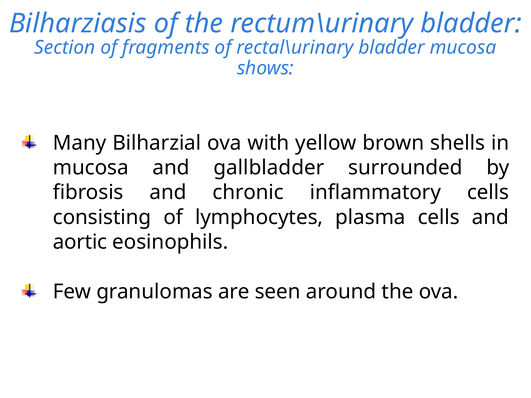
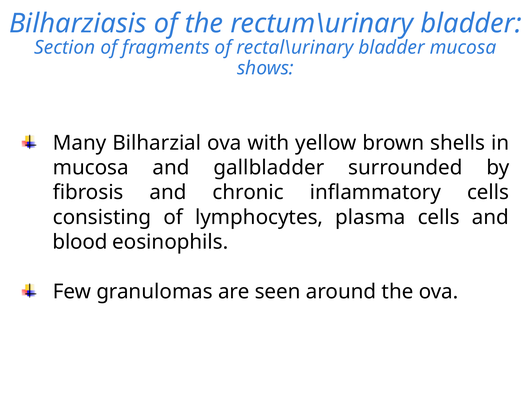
aortic: aortic -> blood (80, 242)
